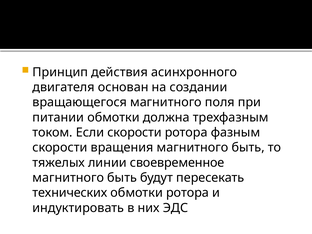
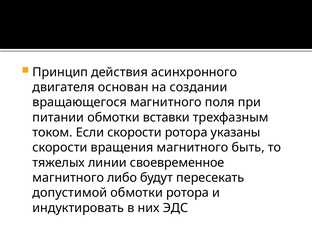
должна: должна -> вставки (166, 117)
фазным: фазным -> указаны (236, 132)
быть: быть -> либо (122, 178)
технических: технических -> допустимой (70, 193)
